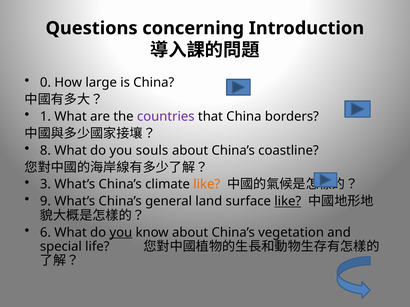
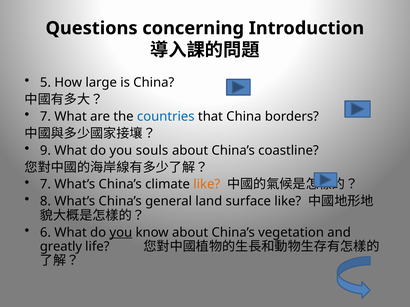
0: 0 -> 5 (45, 83)
1: 1 -> 7 (45, 117)
countries colour: purple -> blue (166, 117)
8: 8 -> 9 (45, 151)
3: 3 -> 7 (45, 185)
9: 9 -> 8 (45, 202)
like underline: present -> none (288, 202)
special: special -> greatly (61, 247)
